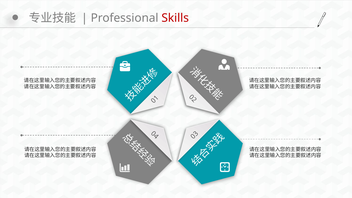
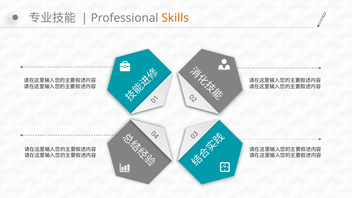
Skills colour: red -> orange (175, 18)
